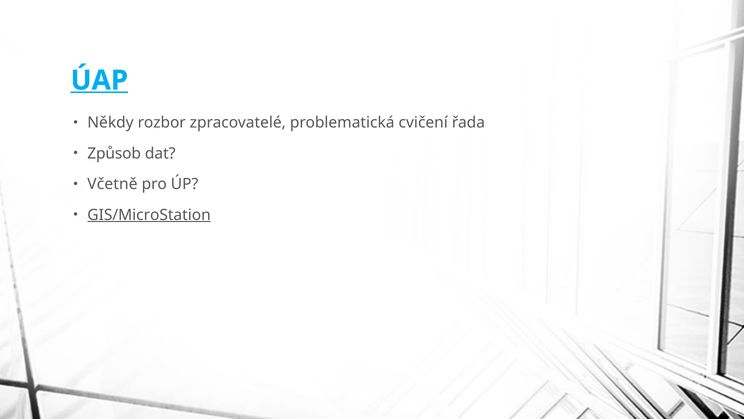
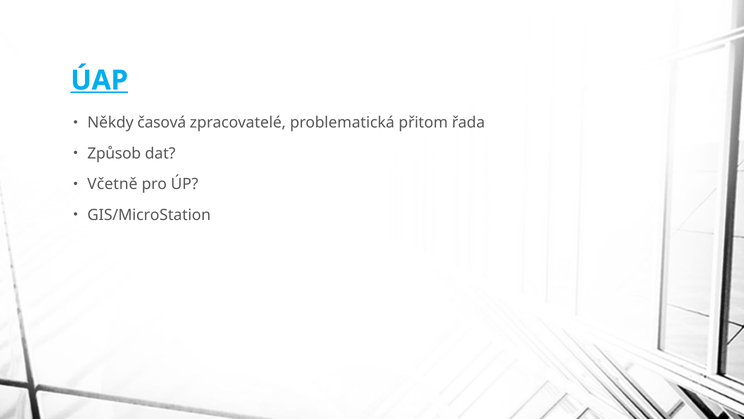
rozbor: rozbor -> časová (162, 123)
cvičení: cvičení -> přitom (423, 123)
GIS/MicroStation underline: present -> none (149, 215)
